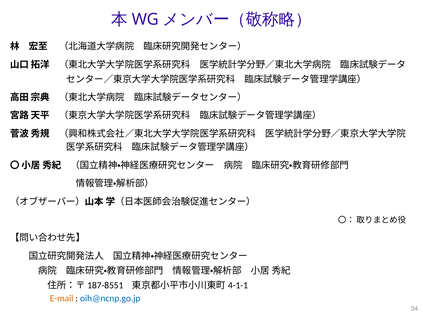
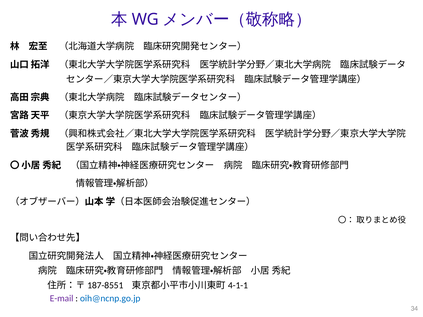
E-mail colour: orange -> purple (62, 299)
